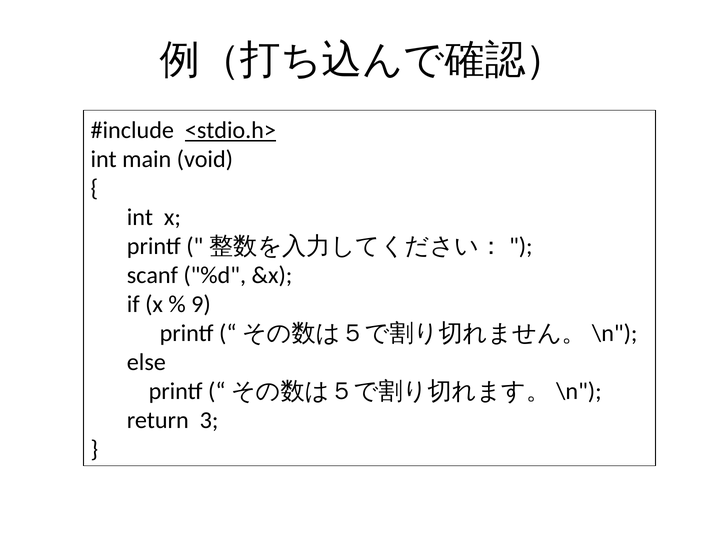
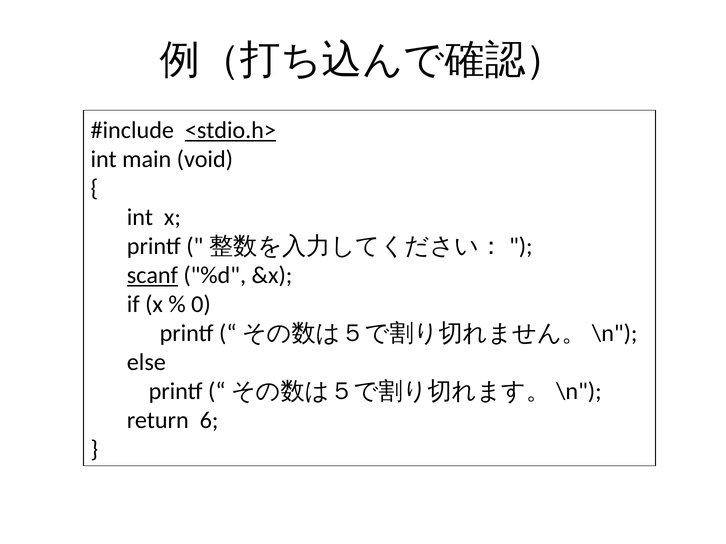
scanf underline: none -> present (152, 275)
9: 9 -> 0 (201, 305)
3: 3 -> 6 (209, 421)
